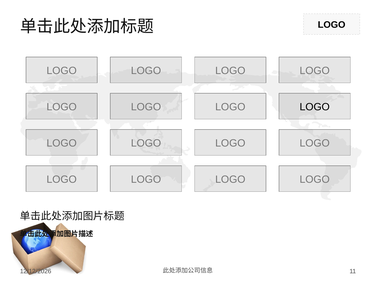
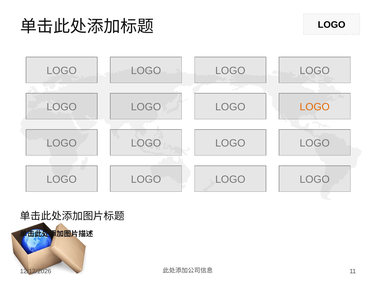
LOGO colour: black -> orange (315, 107)
